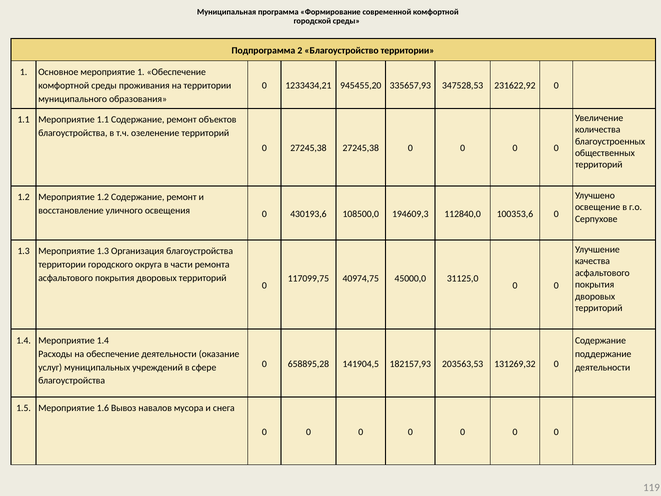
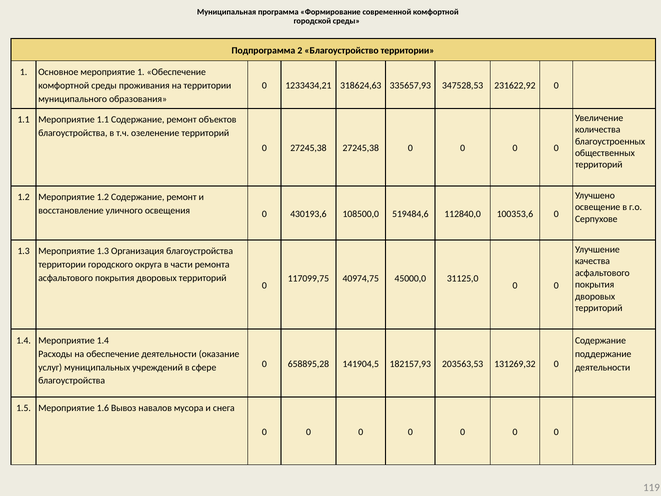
945455,20: 945455,20 -> 318624,63 (361, 86)
194609,3: 194609,3 -> 519484,6 (410, 214)
